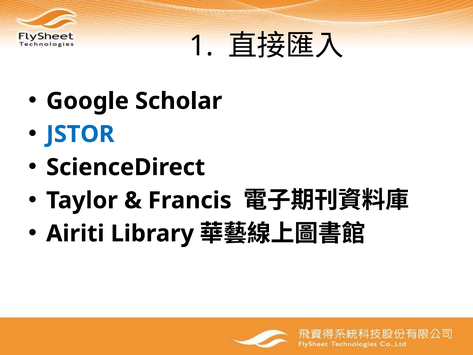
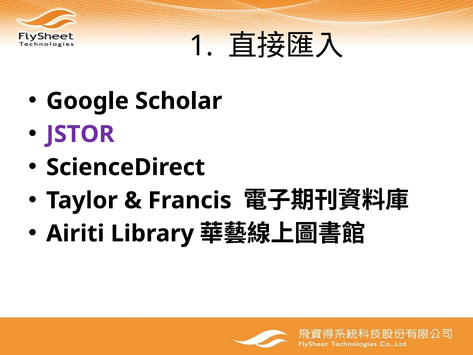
JSTOR colour: blue -> purple (80, 134)
